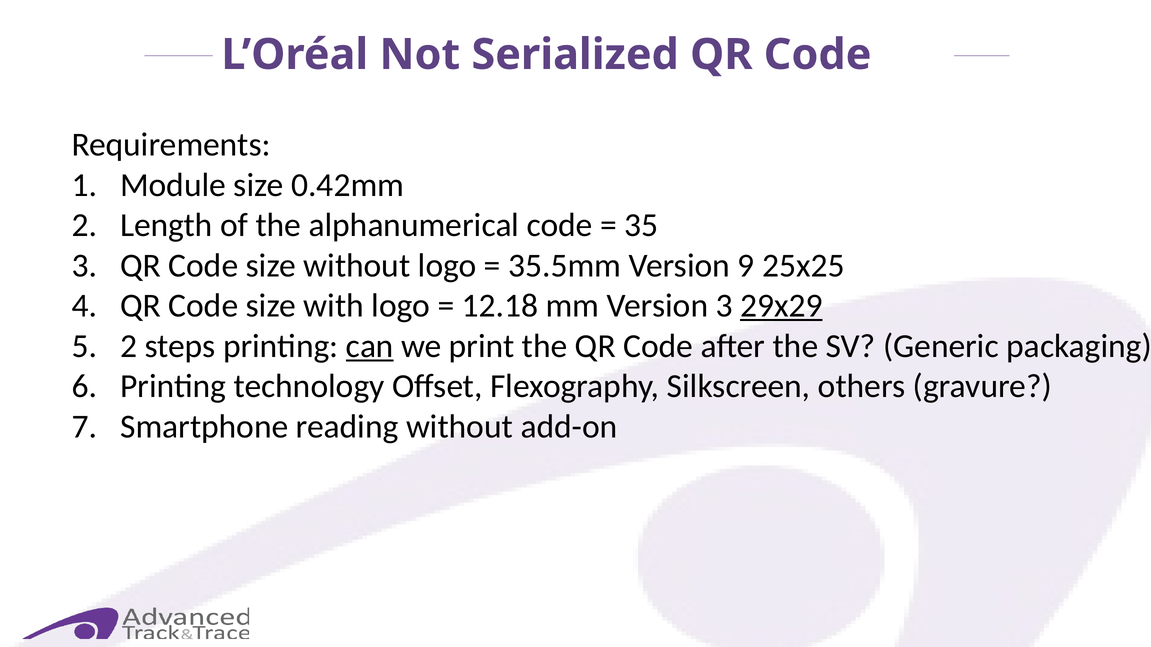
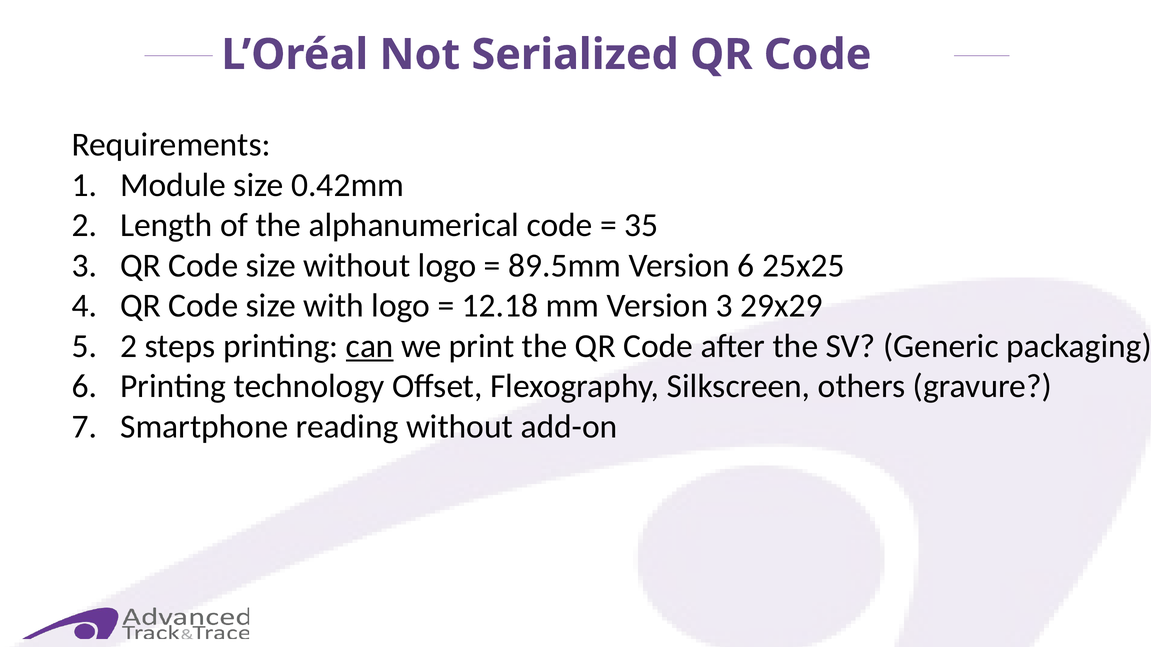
35.5mm: 35.5mm -> 89.5mm (565, 266)
Version 9: 9 -> 6 (746, 266)
29x29 underline: present -> none (781, 306)
